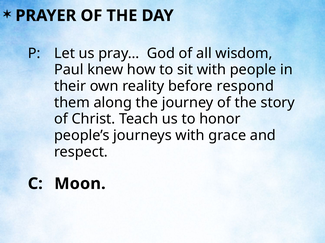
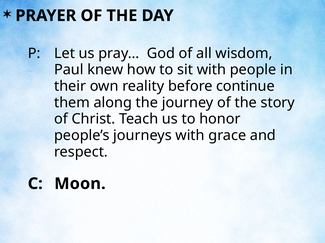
respond: respond -> continue (245, 86)
